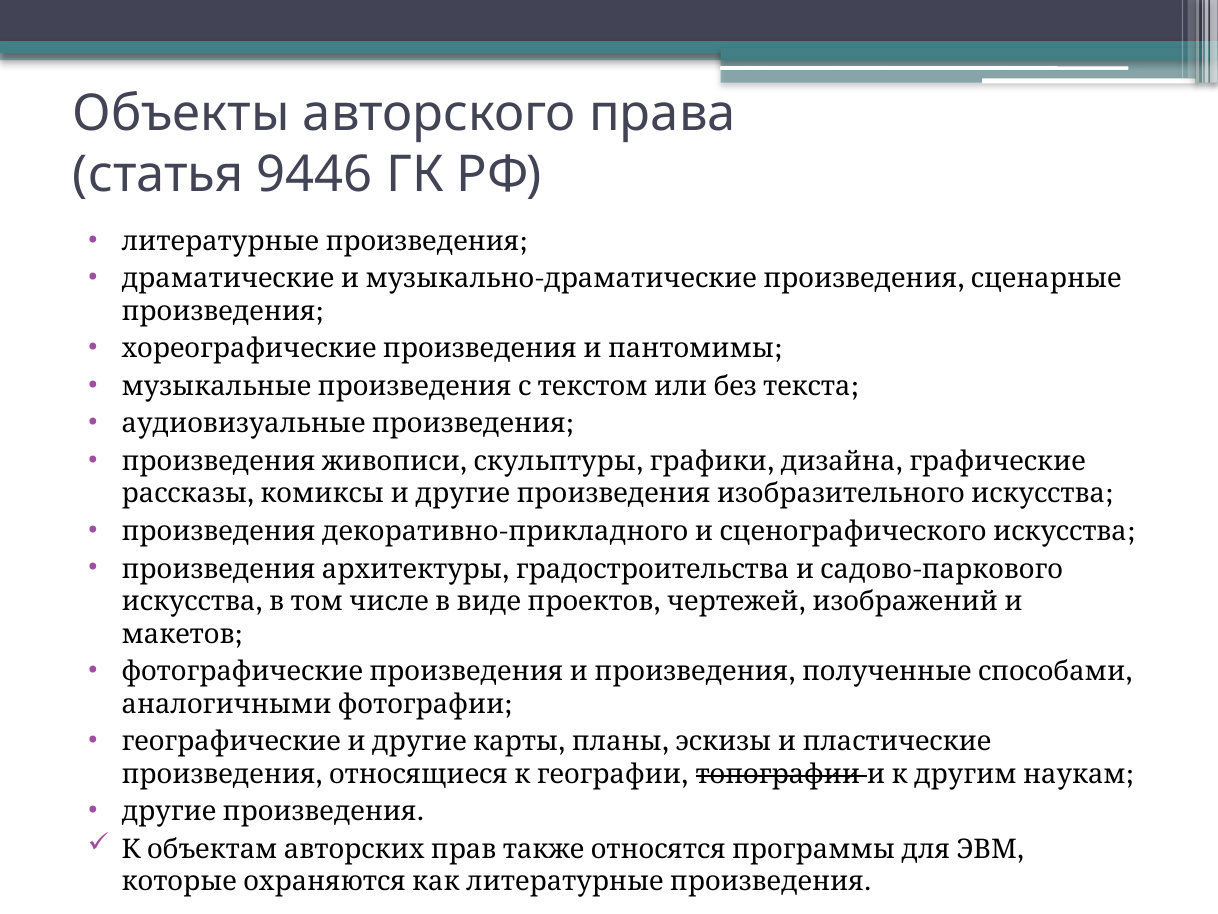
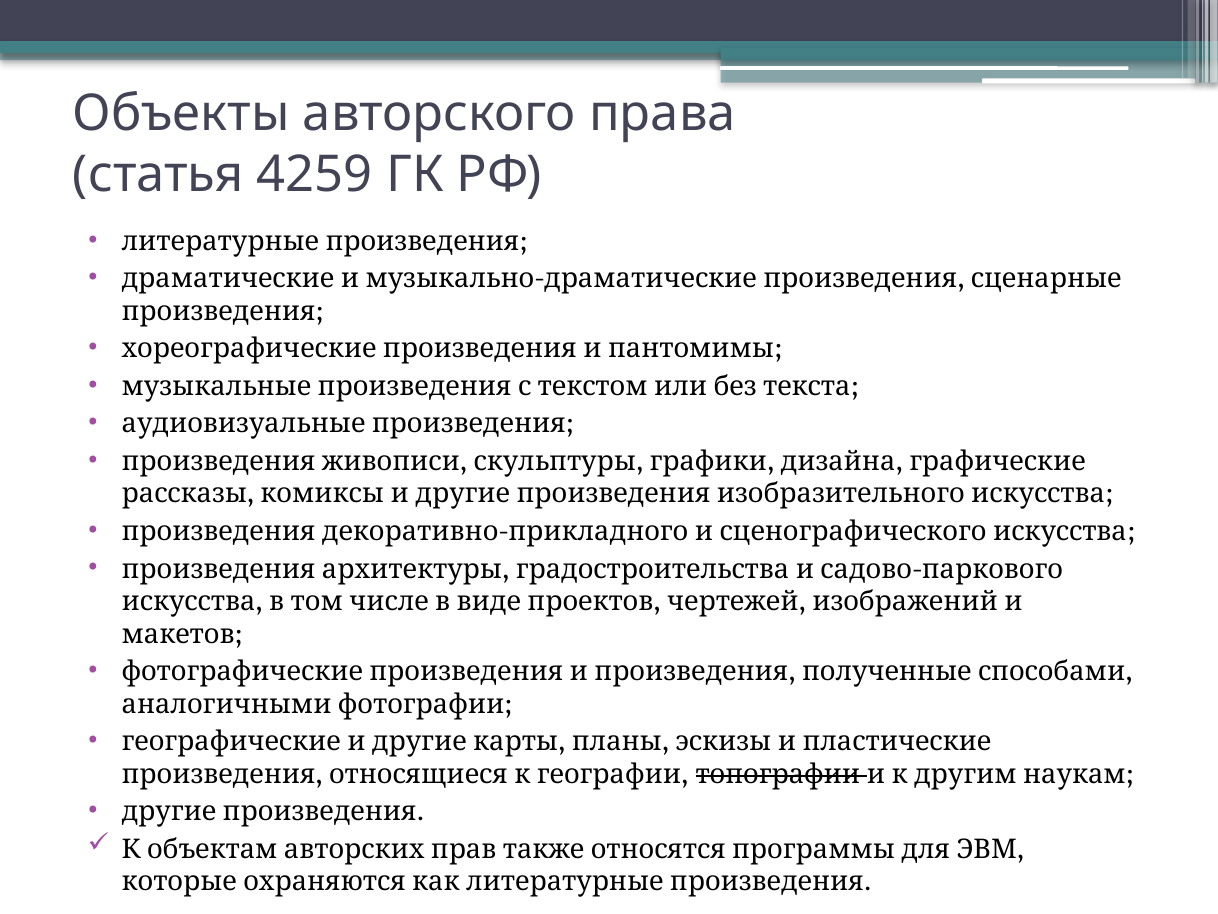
9446: 9446 -> 4259 (315, 174)
